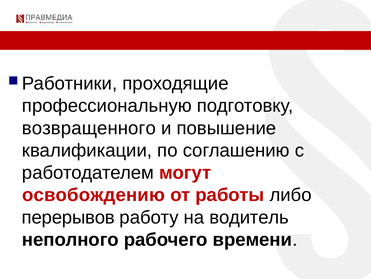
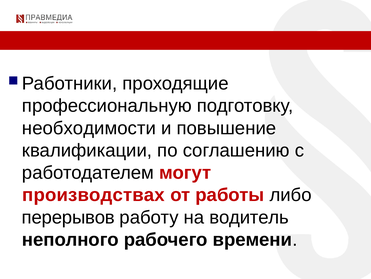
возвращенного: возвращенного -> необходимости (89, 128)
освобождению: освобождению -> производствах (93, 195)
